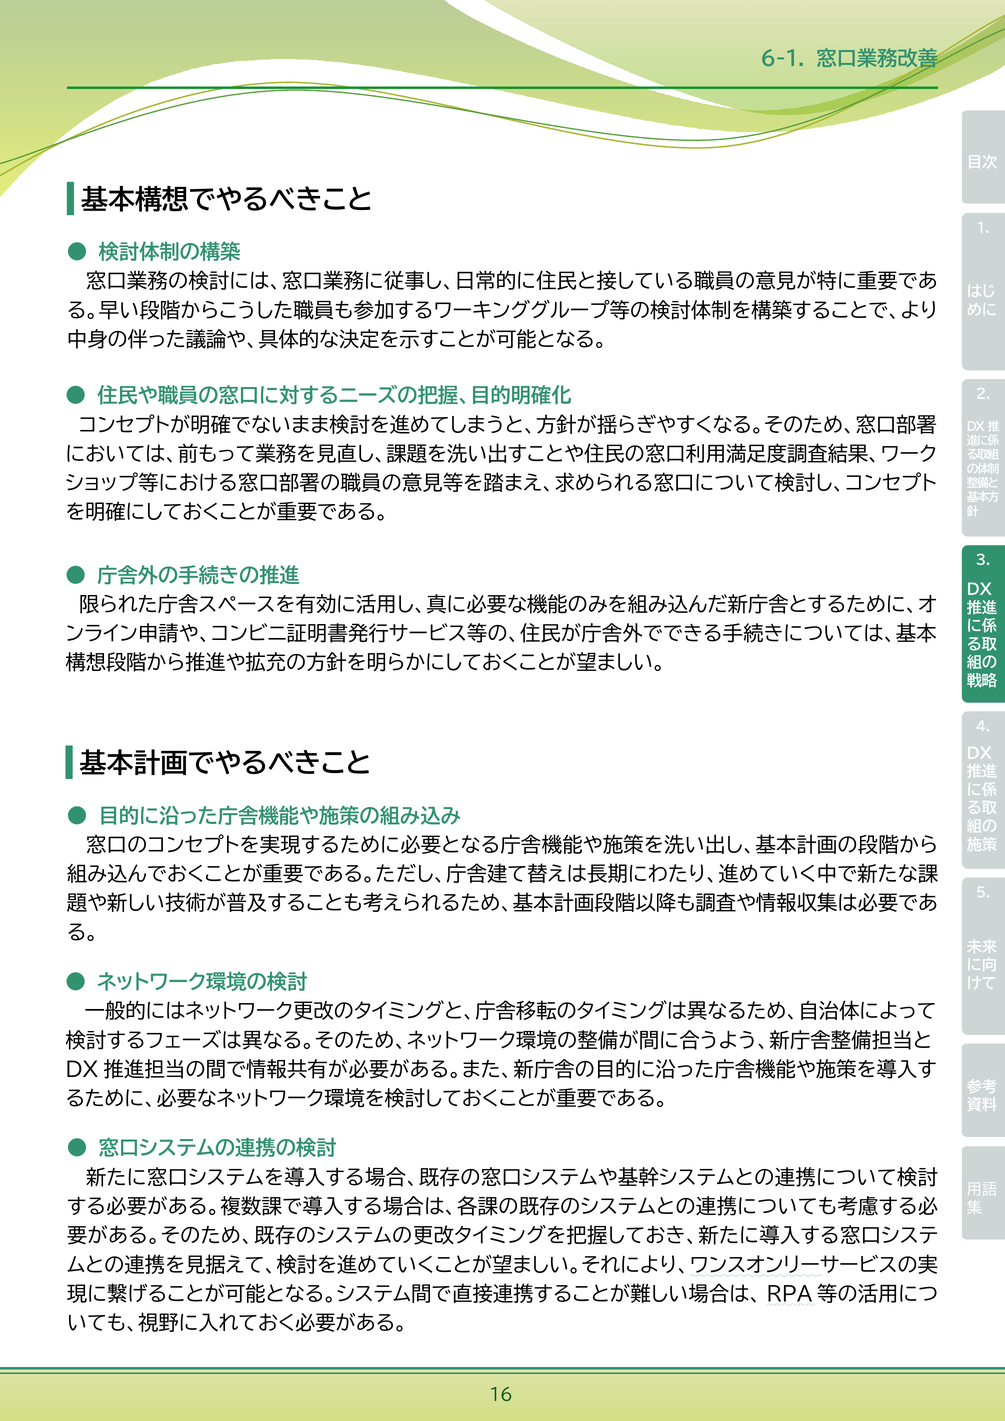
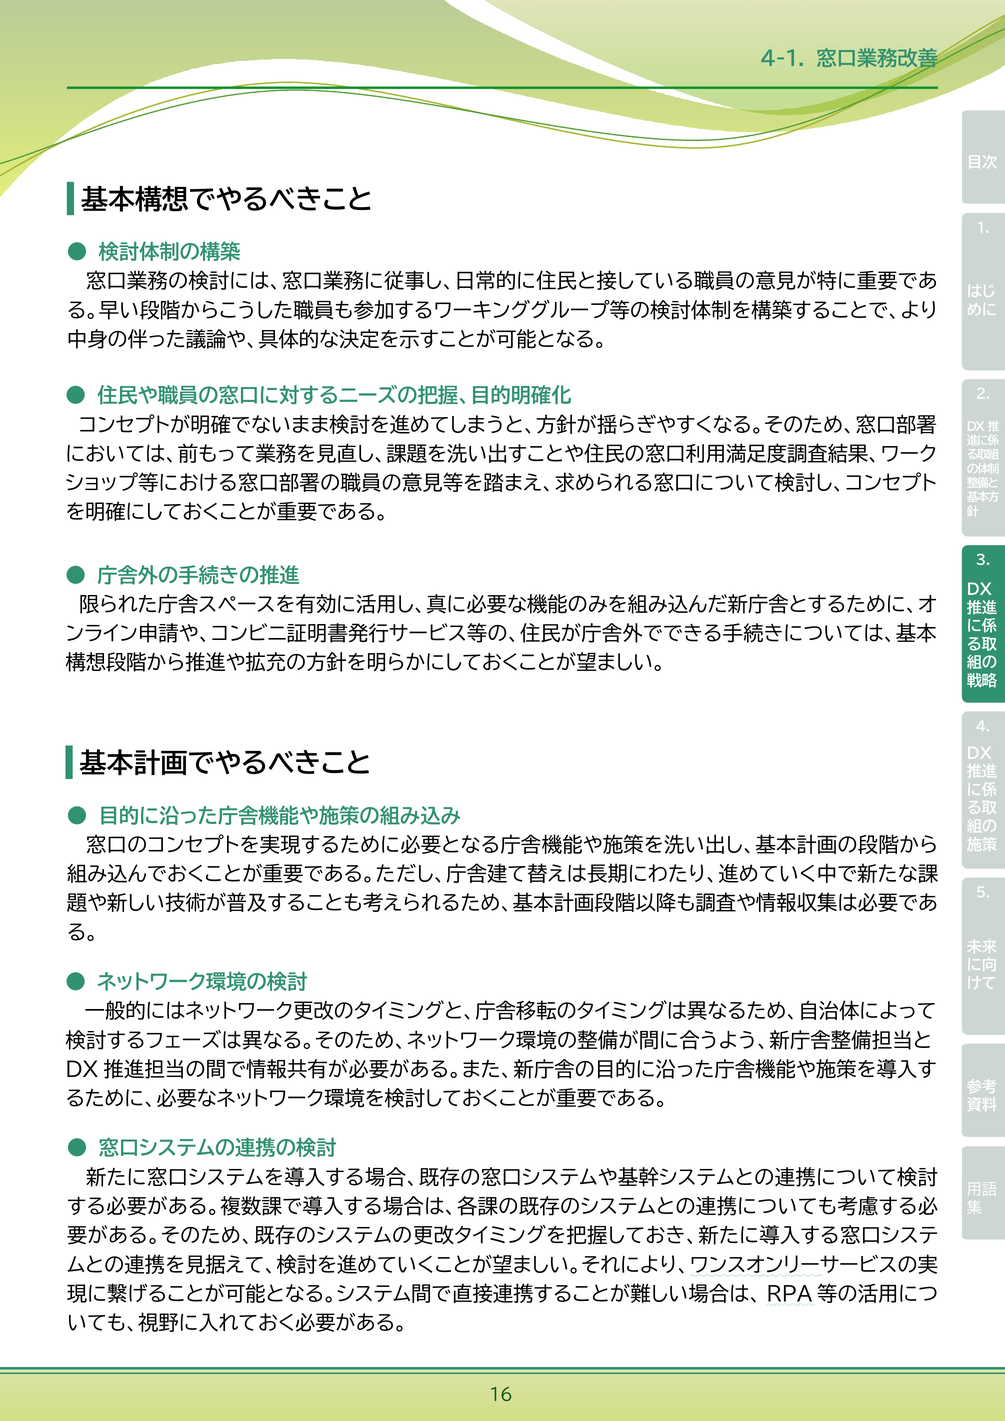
6-1: 6-1 -> 4-1 (783, 59)
